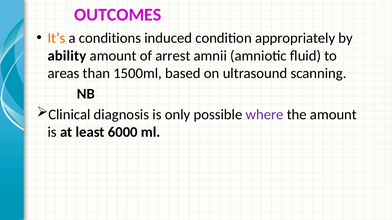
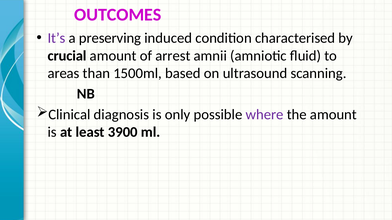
It’s colour: orange -> purple (56, 38)
conditions: conditions -> preserving (110, 38)
appropriately: appropriately -> characterised (295, 38)
ability: ability -> crucial (67, 56)
6000: 6000 -> 3900 (123, 132)
